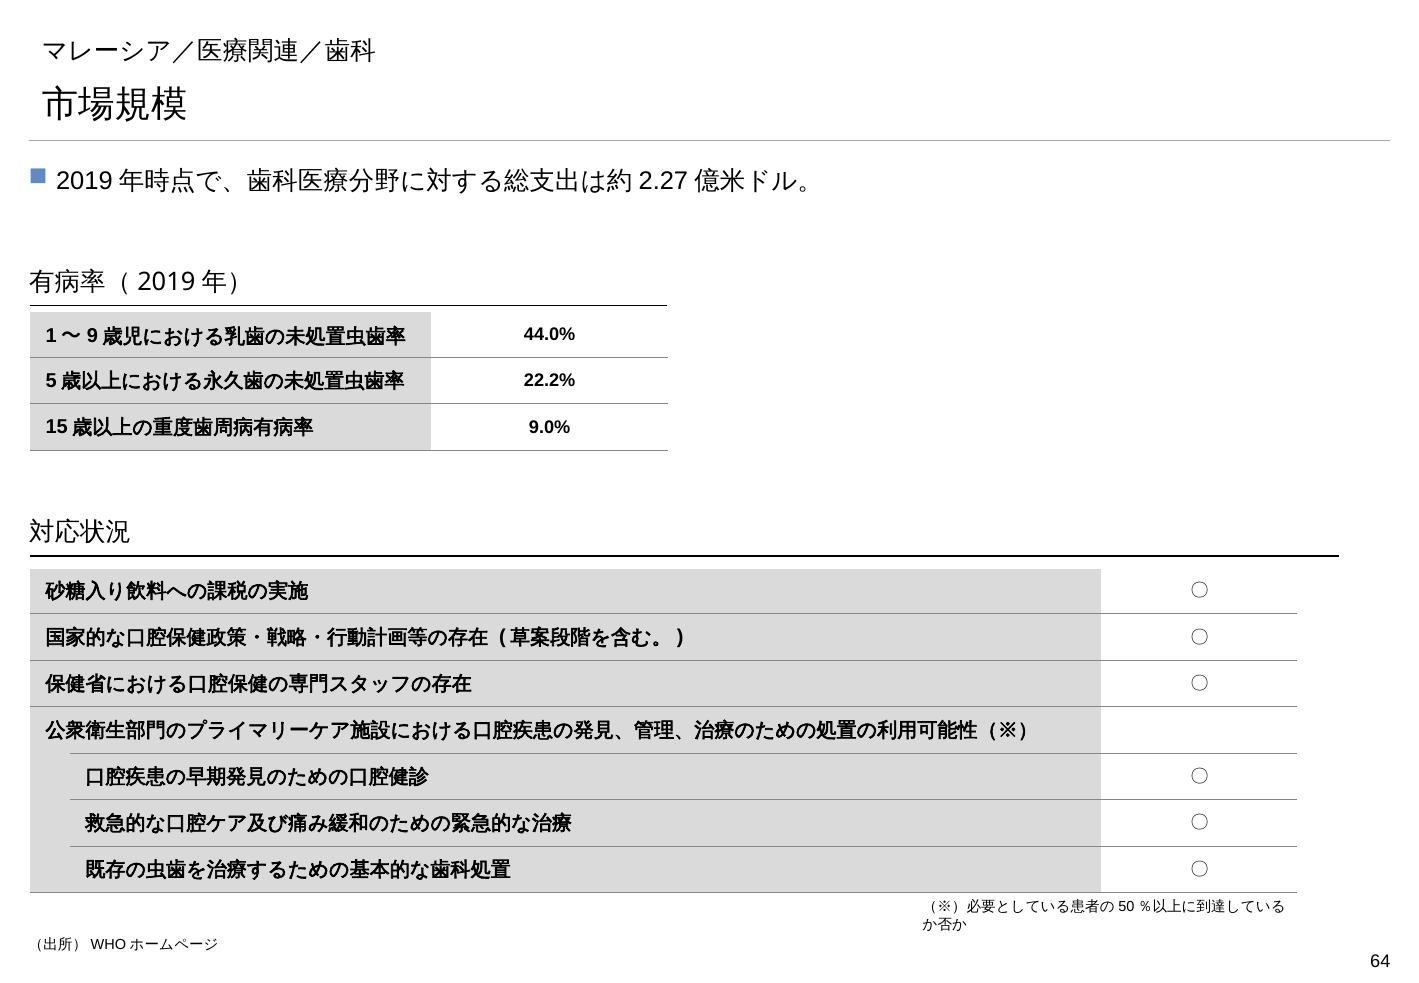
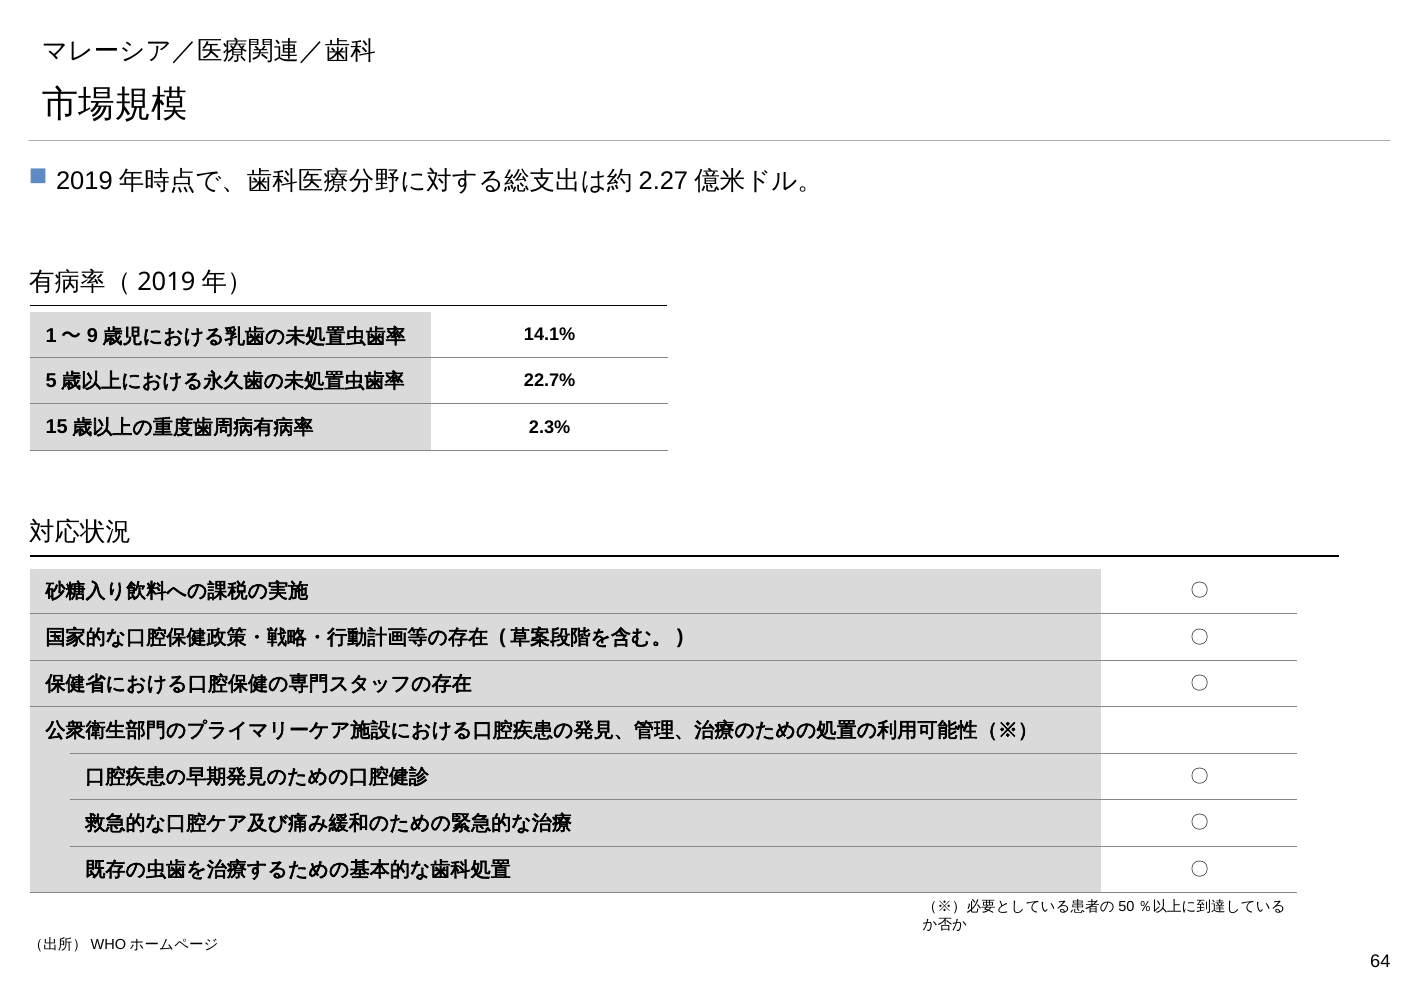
44.0%: 44.0% -> 14.1% (550, 334)
22.2%: 22.2% -> 22.7% (550, 381)
9.0%: 9.0% -> 2.3% (550, 427)
